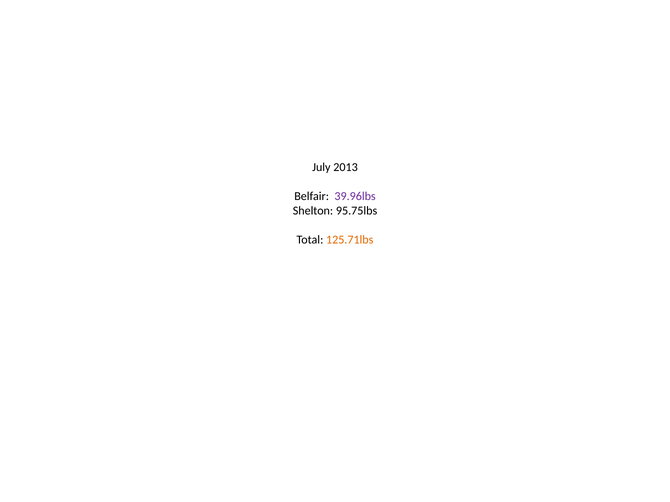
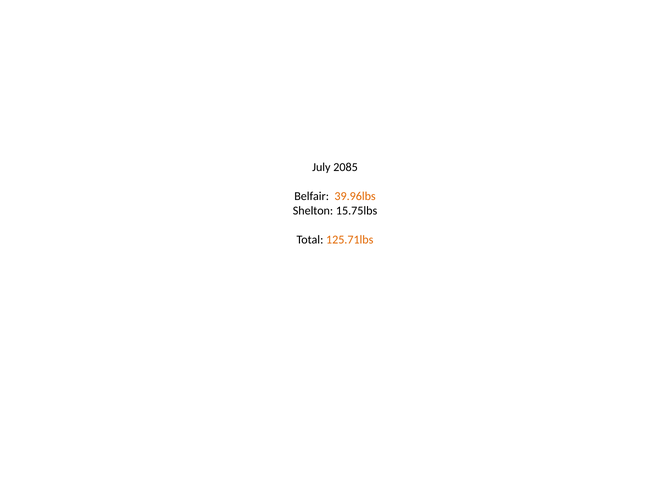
2013: 2013 -> 2085 (346, 168)
39.96lbs colour: purple -> orange (355, 197)
95.75lbs: 95.75lbs -> 15.75lbs (357, 211)
